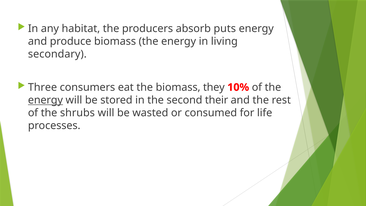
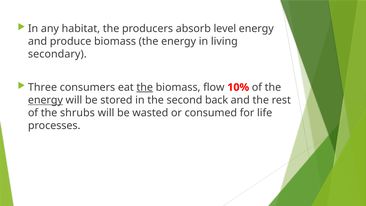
puts: puts -> level (225, 29)
the underline: none -> present (145, 87)
they: they -> flow (214, 87)
their: their -> back (217, 100)
